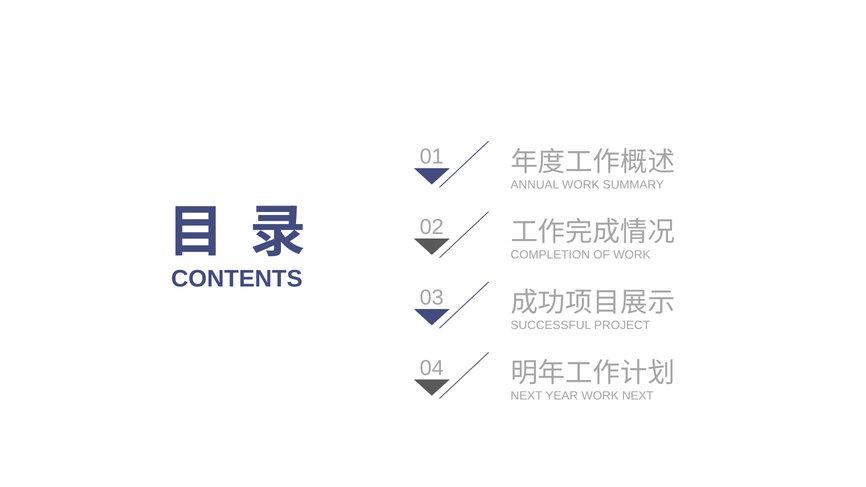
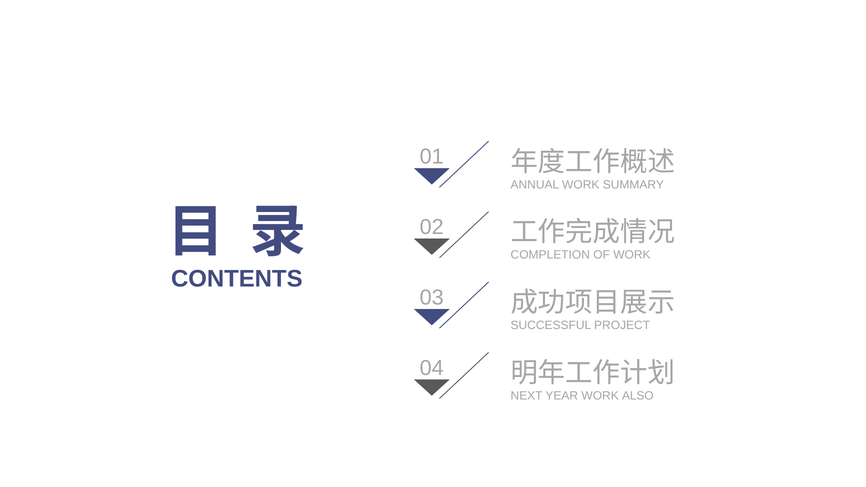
WORK NEXT: NEXT -> ALSO (638, 396)
